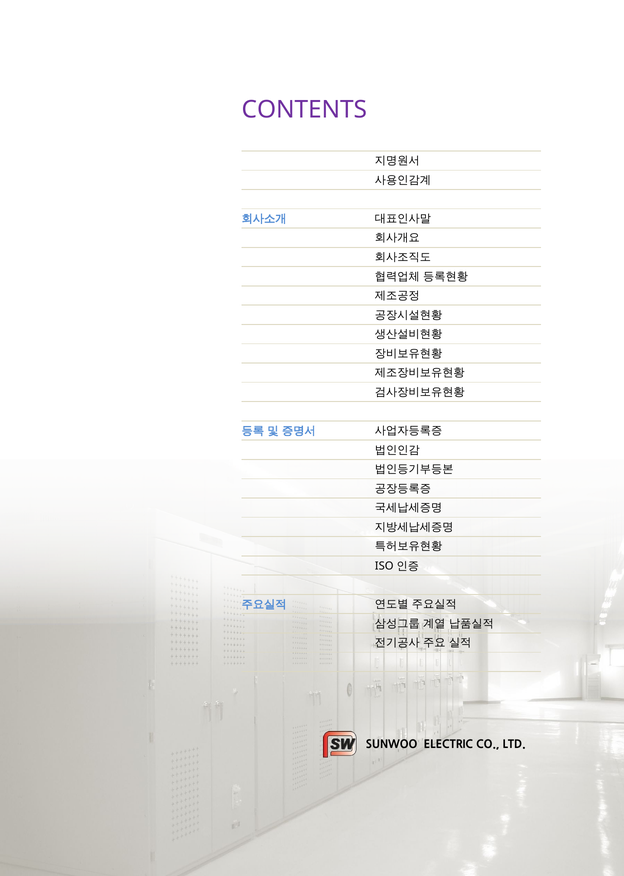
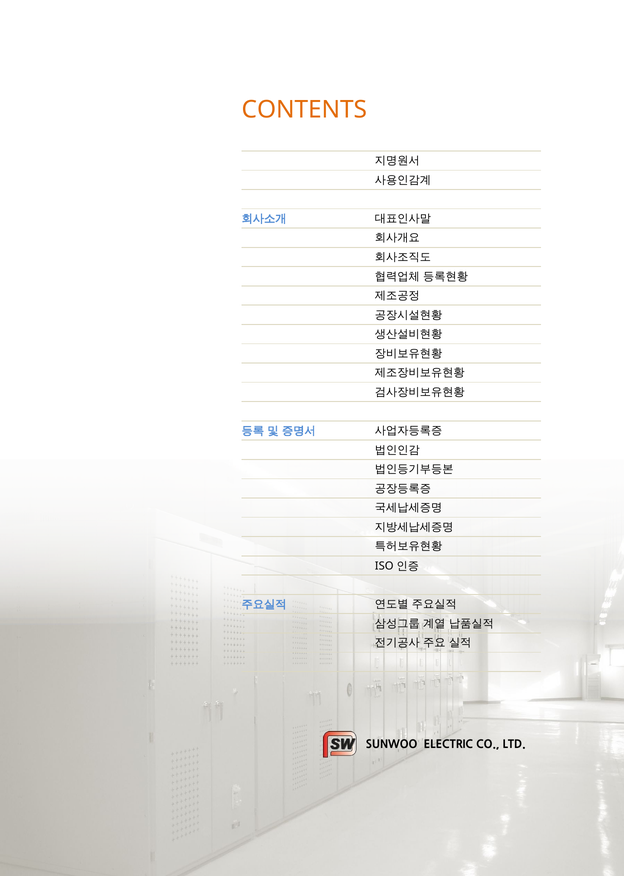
CONTENTS colour: purple -> orange (304, 110)
